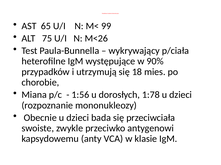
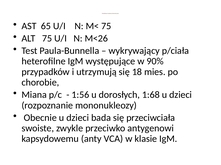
M< 99: 99 -> 75 (106, 26)
1:78: 1:78 -> 1:68 (151, 95)
